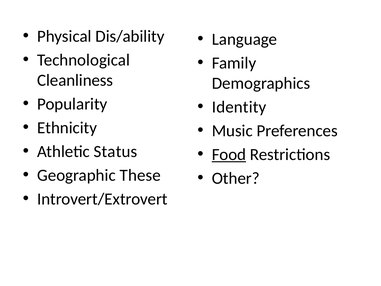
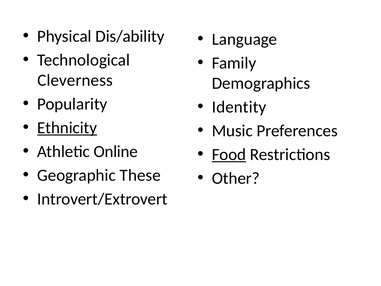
Cleanliness: Cleanliness -> Cleverness (75, 80)
Ethnicity underline: none -> present (67, 128)
Status: Status -> Online (116, 151)
